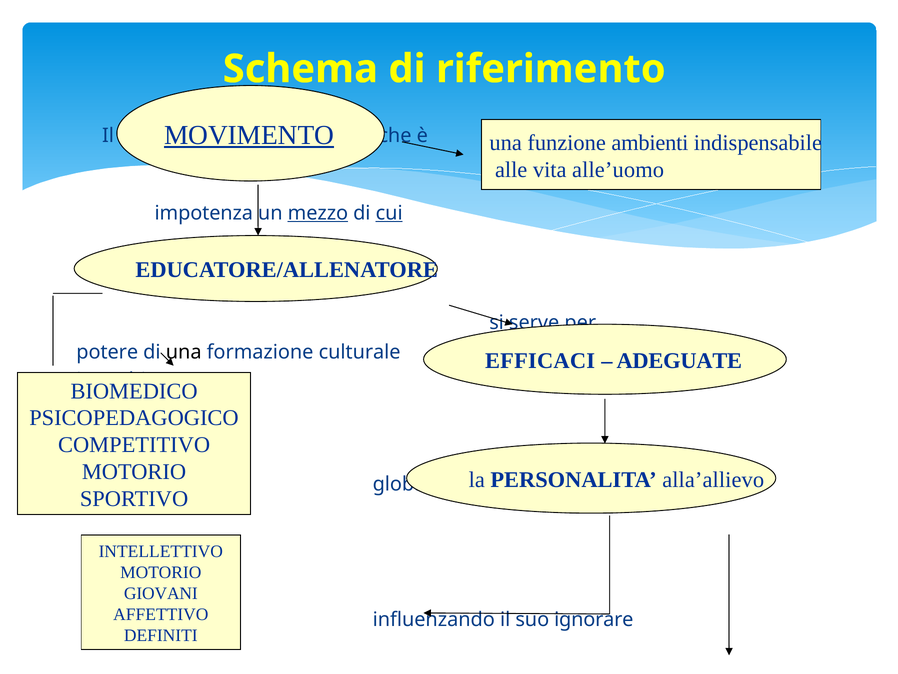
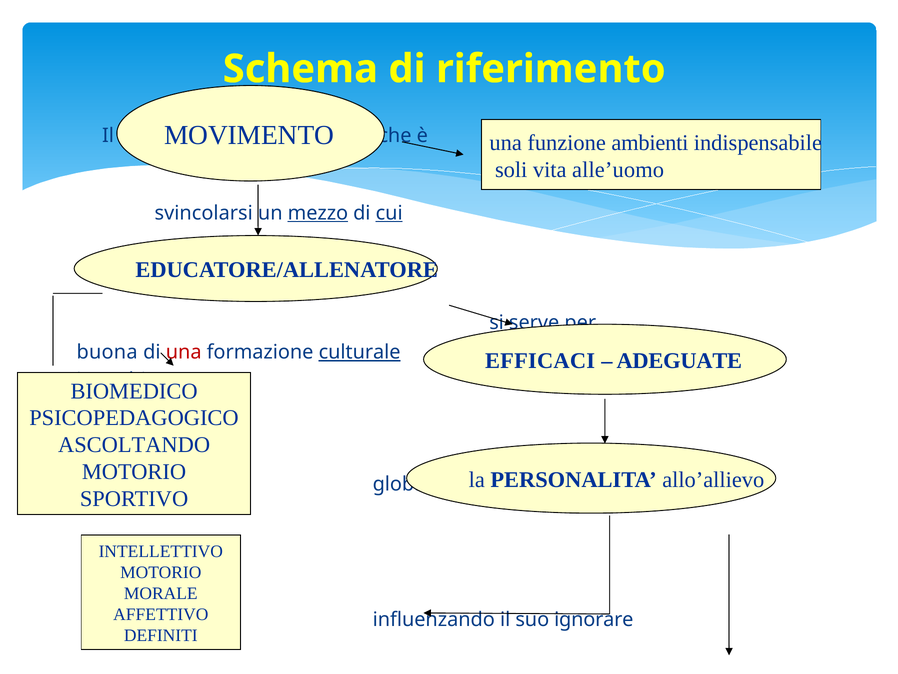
MOVIMENTO underline: present -> none (249, 135)
alle: alle -> soli (511, 169)
impotenza: impotenza -> svincolarsi (204, 213)
potere: potere -> buona (107, 352)
una colour: black -> red (184, 352)
culturale underline: none -> present (360, 352)
COMPETITIVO: COMPETITIVO -> ASCOLTANDO (134, 445)
alla’allievo: alla’allievo -> allo’allievo (713, 479)
GIOVANI: GIOVANI -> MORALE (161, 593)
